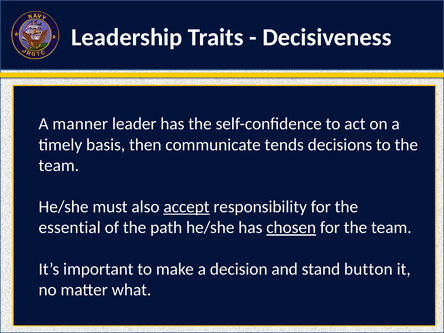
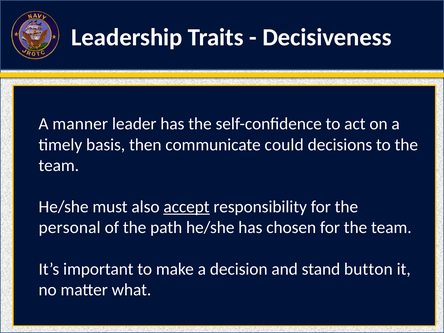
tends: tends -> could (284, 145)
essential: essential -> personal (70, 228)
chosen underline: present -> none (291, 228)
